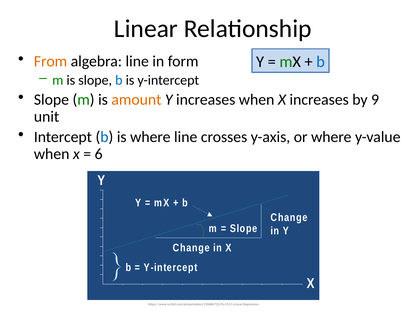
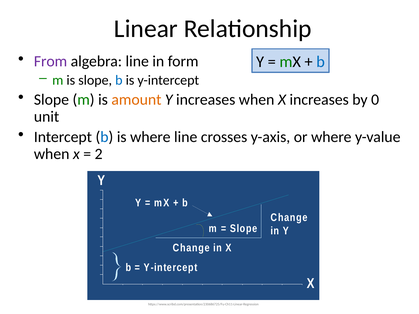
From colour: orange -> purple (51, 62)
9: 9 -> 0 (375, 100)
6: 6 -> 2 (99, 154)
